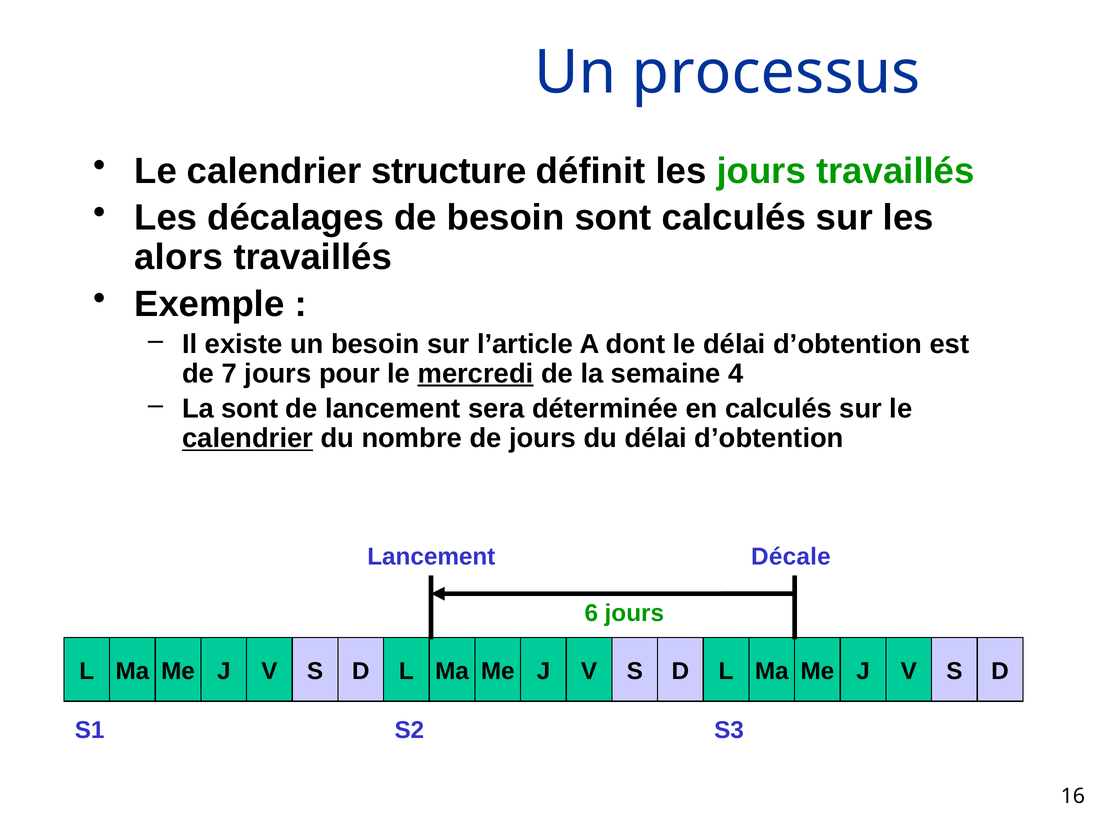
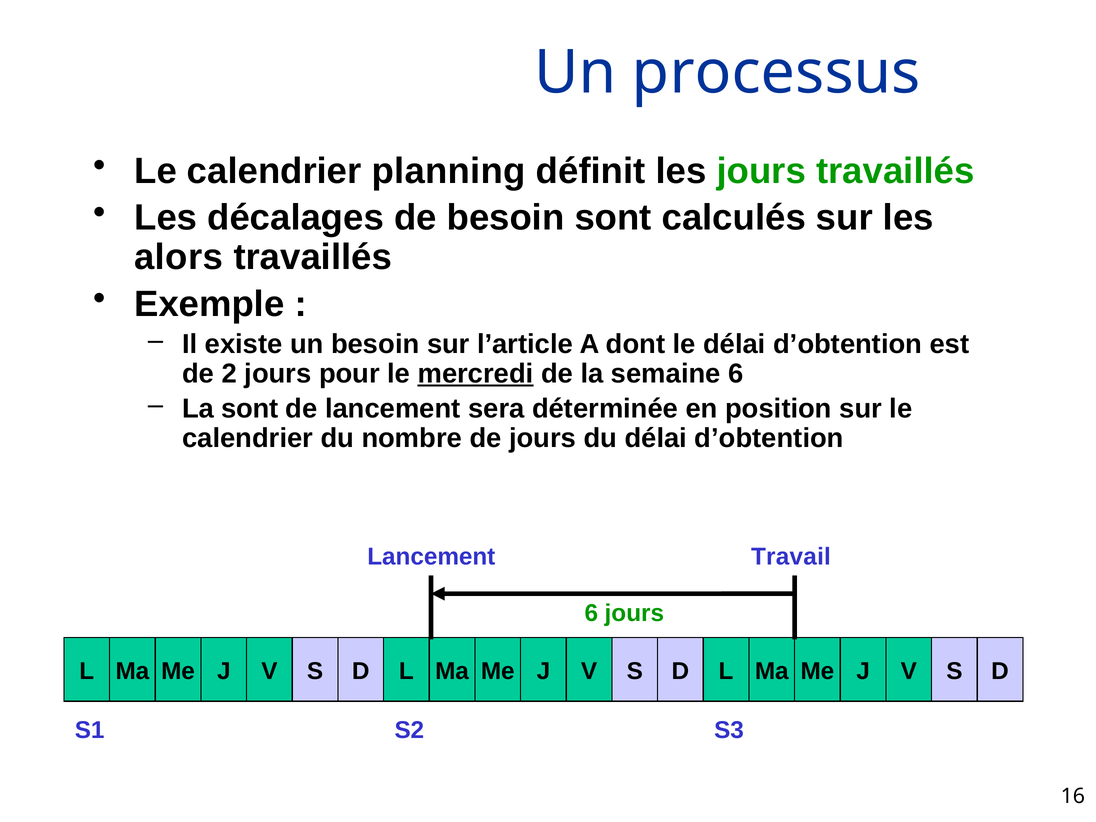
structure: structure -> planning (449, 171)
7: 7 -> 2 (229, 374)
semaine 4: 4 -> 6 (736, 374)
en calculés: calculés -> position (778, 409)
calendrier underline: present -> none (248, 438)
Décale: Décale -> Travail (791, 557)
